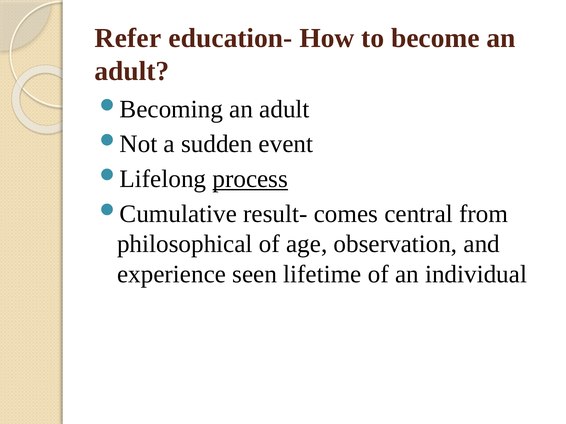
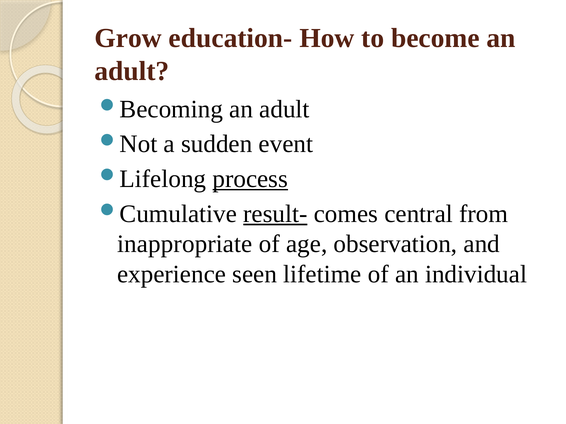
Refer: Refer -> Grow (128, 38)
result- underline: none -> present (275, 214)
philosophical: philosophical -> inappropriate (185, 244)
